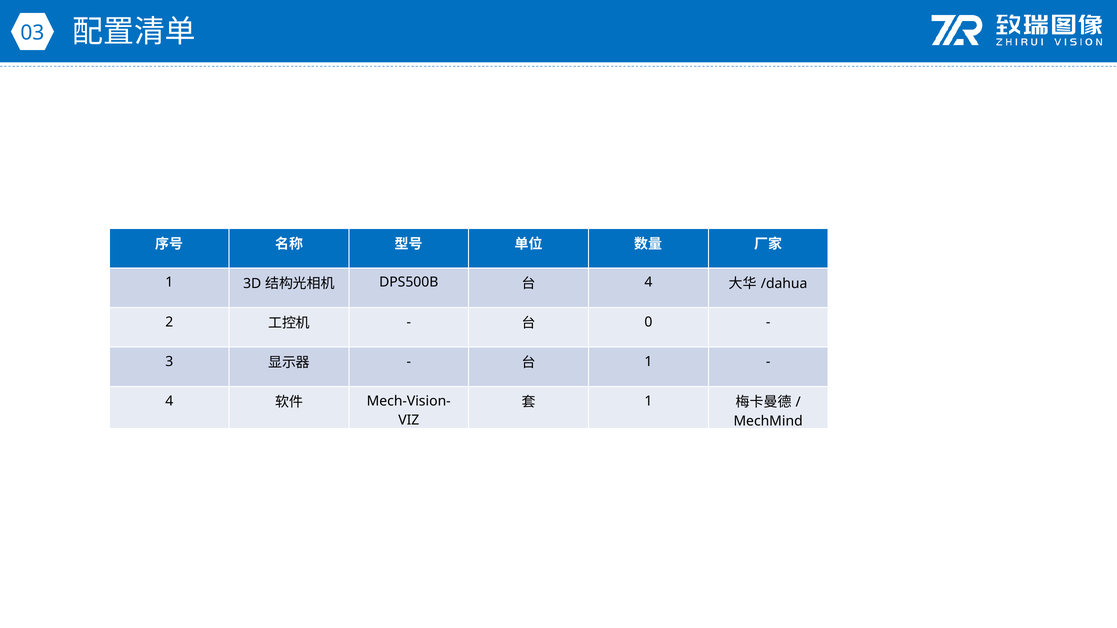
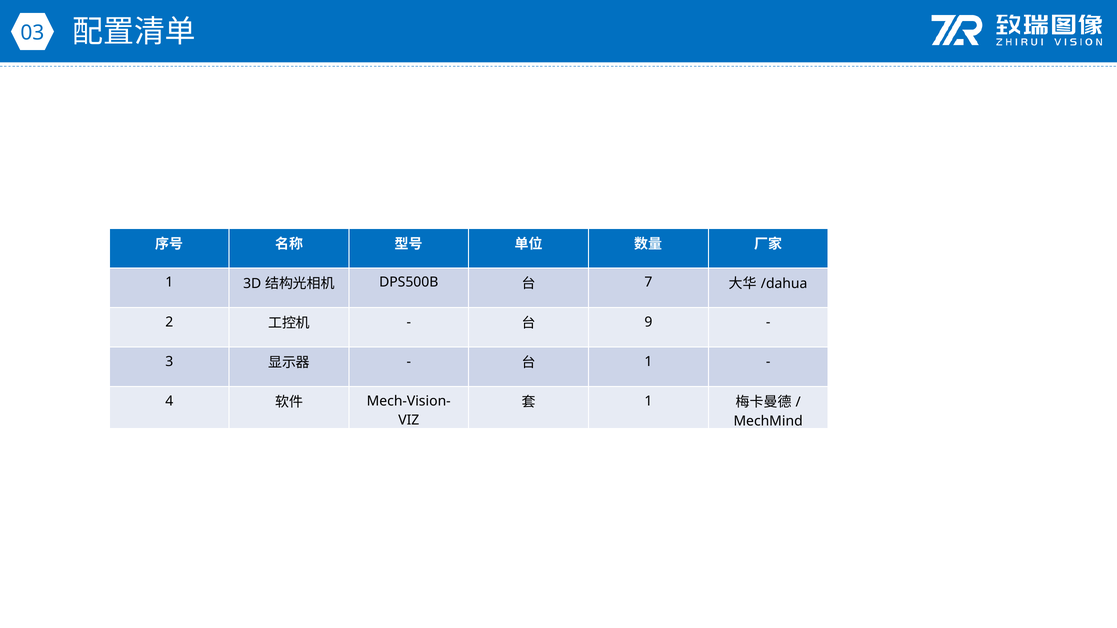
4: 4 -> 7 (648, 283)
0: 0 -> 9 (648, 322)
